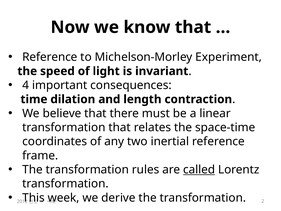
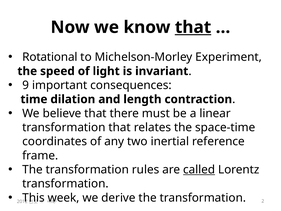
that underline: none -> present (193, 27)
Reference: Reference -> Rotational (50, 57)
4: 4 -> 9 (26, 85)
